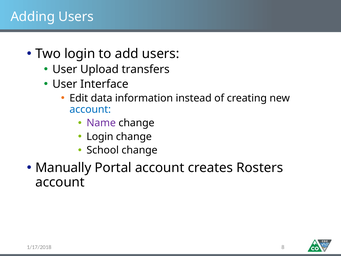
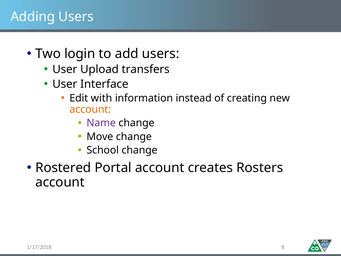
data: data -> with (101, 98)
account colour: blue -> orange (90, 109)
Login: Login -> Move (100, 137)
Manually: Manually -> Rostered (63, 168)
